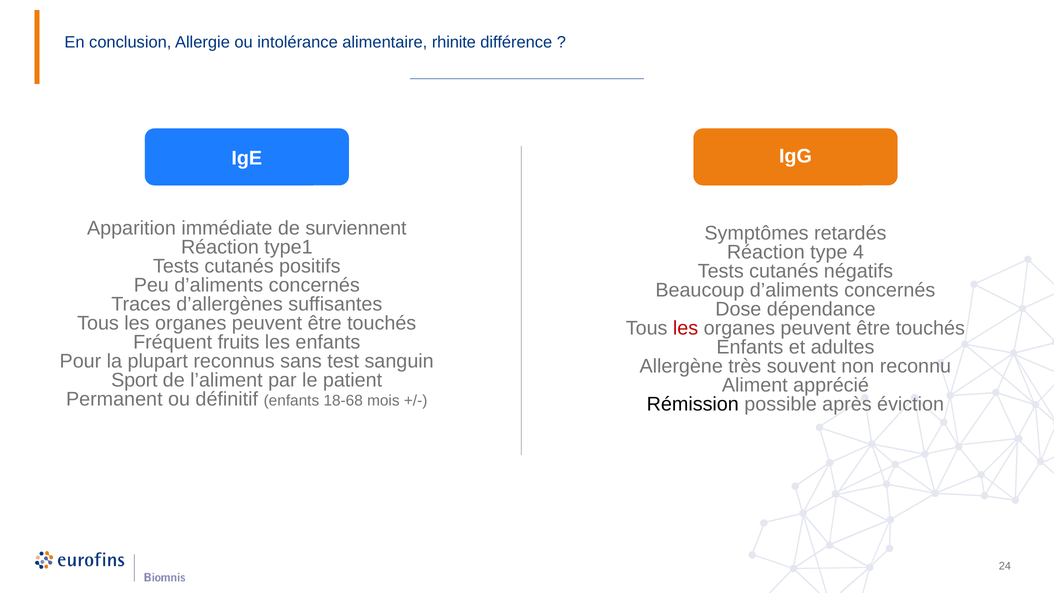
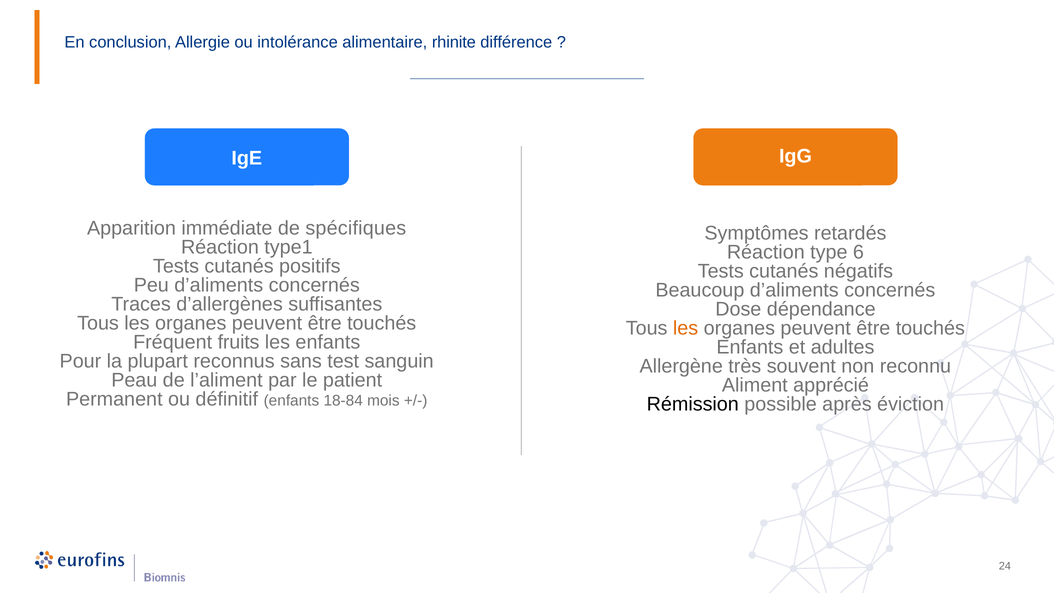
surviennent: surviennent -> spécifiques (356, 228)
4: 4 -> 6 (858, 252)
les colour: red -> orange (686, 328)
Sport: Sport -> Peau (134, 380)
18-68: 18-68 -> 18-84 (343, 401)
